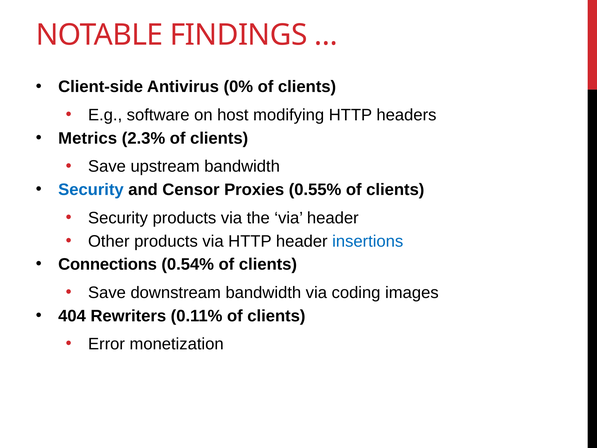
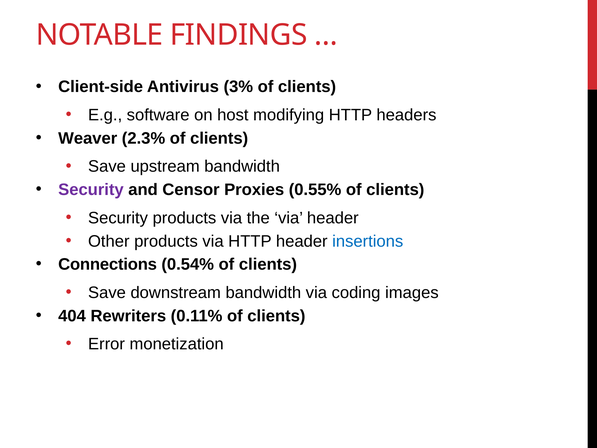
0%: 0% -> 3% (238, 87)
Metrics: Metrics -> Weaver (88, 138)
Security colour: blue -> purple (91, 190)
